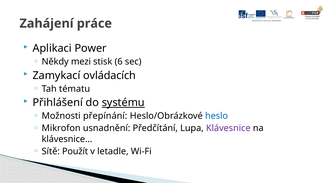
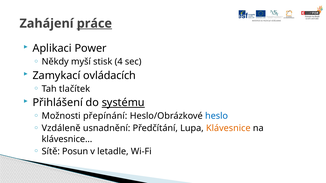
práce underline: none -> present (94, 23)
mezi: mezi -> myší (81, 62)
6: 6 -> 4 (119, 62)
tématu: tématu -> tlačítek (75, 89)
Mikrofon: Mikrofon -> Vzdáleně (61, 128)
Klávesnice colour: purple -> orange (228, 128)
Použít: Použít -> Posun (75, 152)
